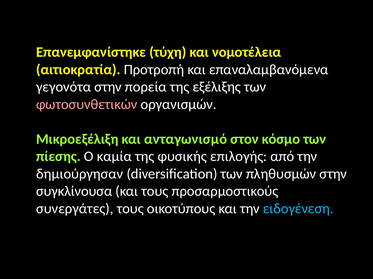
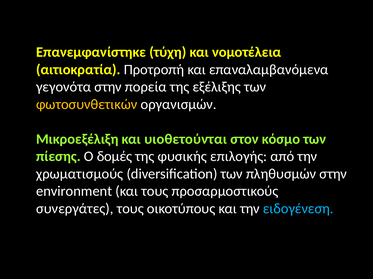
φωτοσυνθετικών colour: pink -> yellow (87, 105)
ανταγωνισμό: ανταγωνισμό -> υιοθετούνται (186, 139)
καμία: καμία -> δομές (114, 157)
δημιούργησαν: δημιούργησαν -> χρωματισμούς (80, 174)
συγκλίνουσα: συγκλίνουσα -> environment (74, 192)
